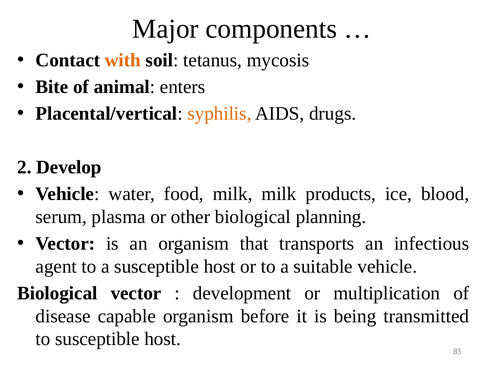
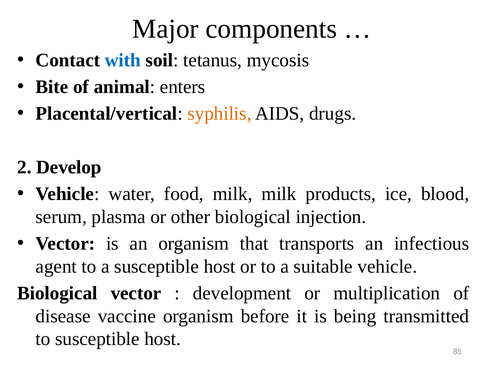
with colour: orange -> blue (123, 60)
planning: planning -> injection (331, 217)
capable: capable -> vaccine (127, 316)
